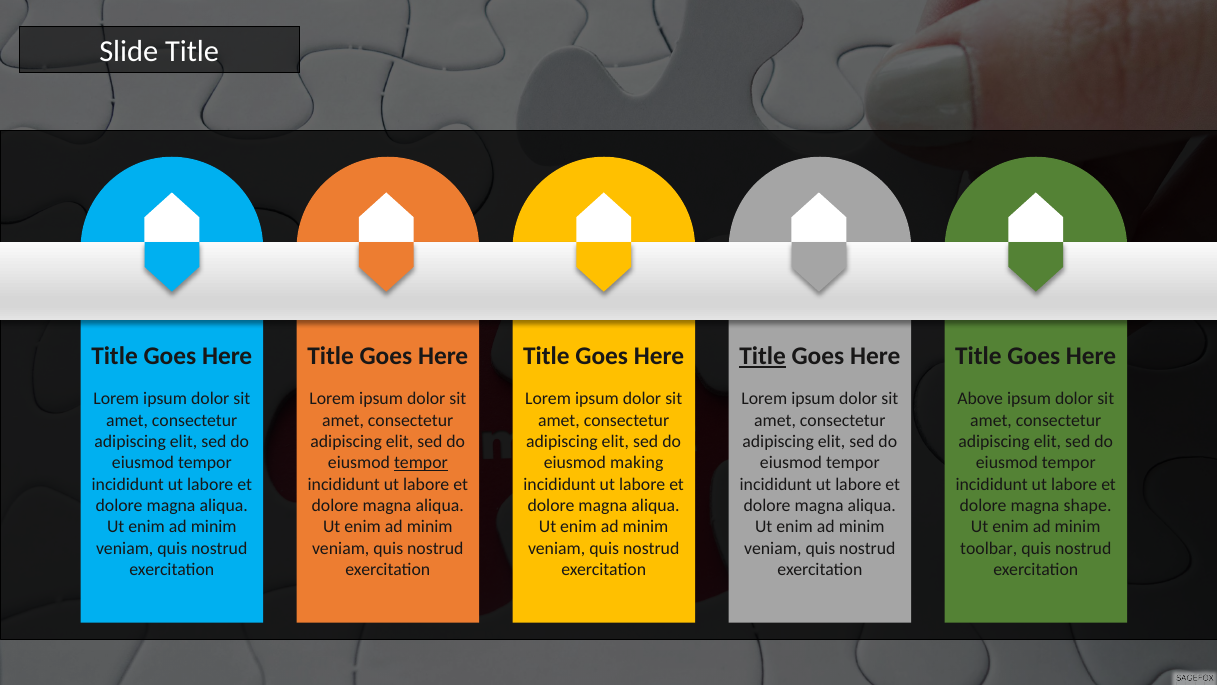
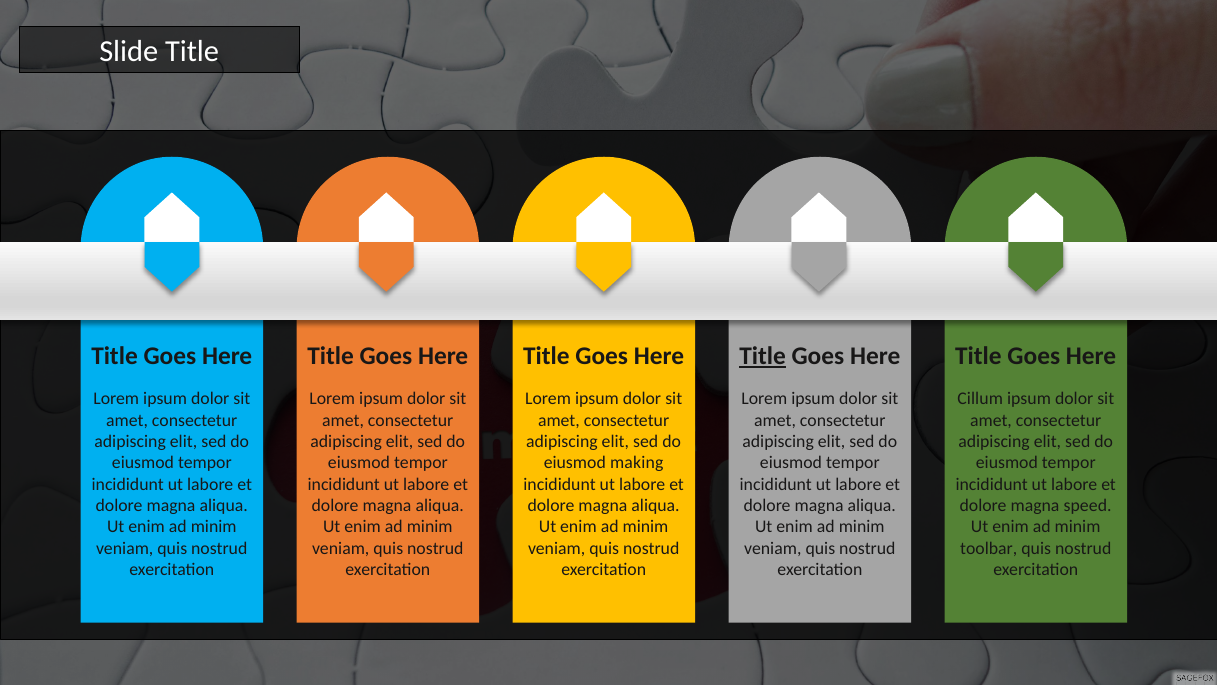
Above: Above -> Cillum (980, 399)
tempor underline: present -> none (421, 463)
shape: shape -> speed (1088, 505)
